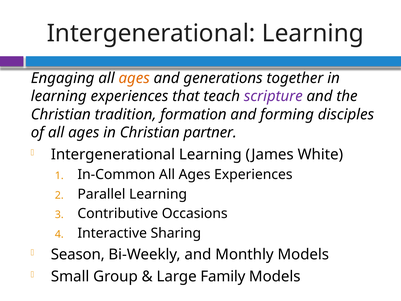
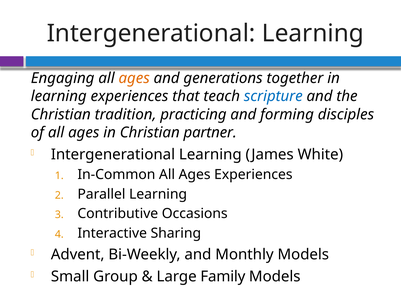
scripture colour: purple -> blue (273, 96)
formation: formation -> practicing (193, 114)
Season: Season -> Advent (78, 254)
